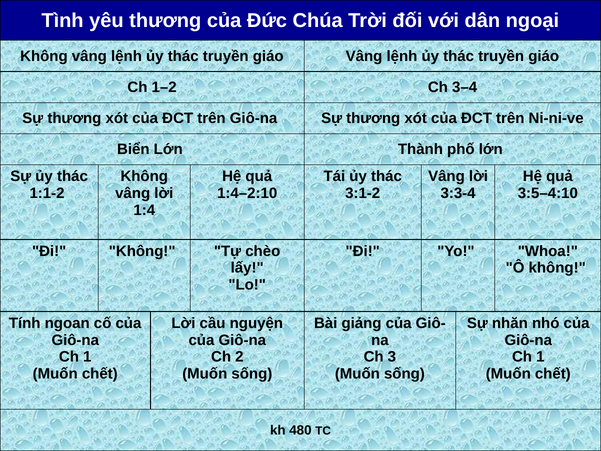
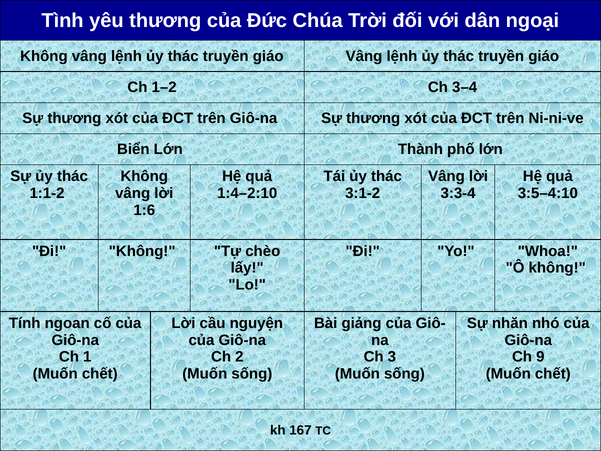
1:4: 1:4 -> 1:6 (144, 210)
1: 1 -> 9 (540, 357)
480: 480 -> 167 (300, 430)
